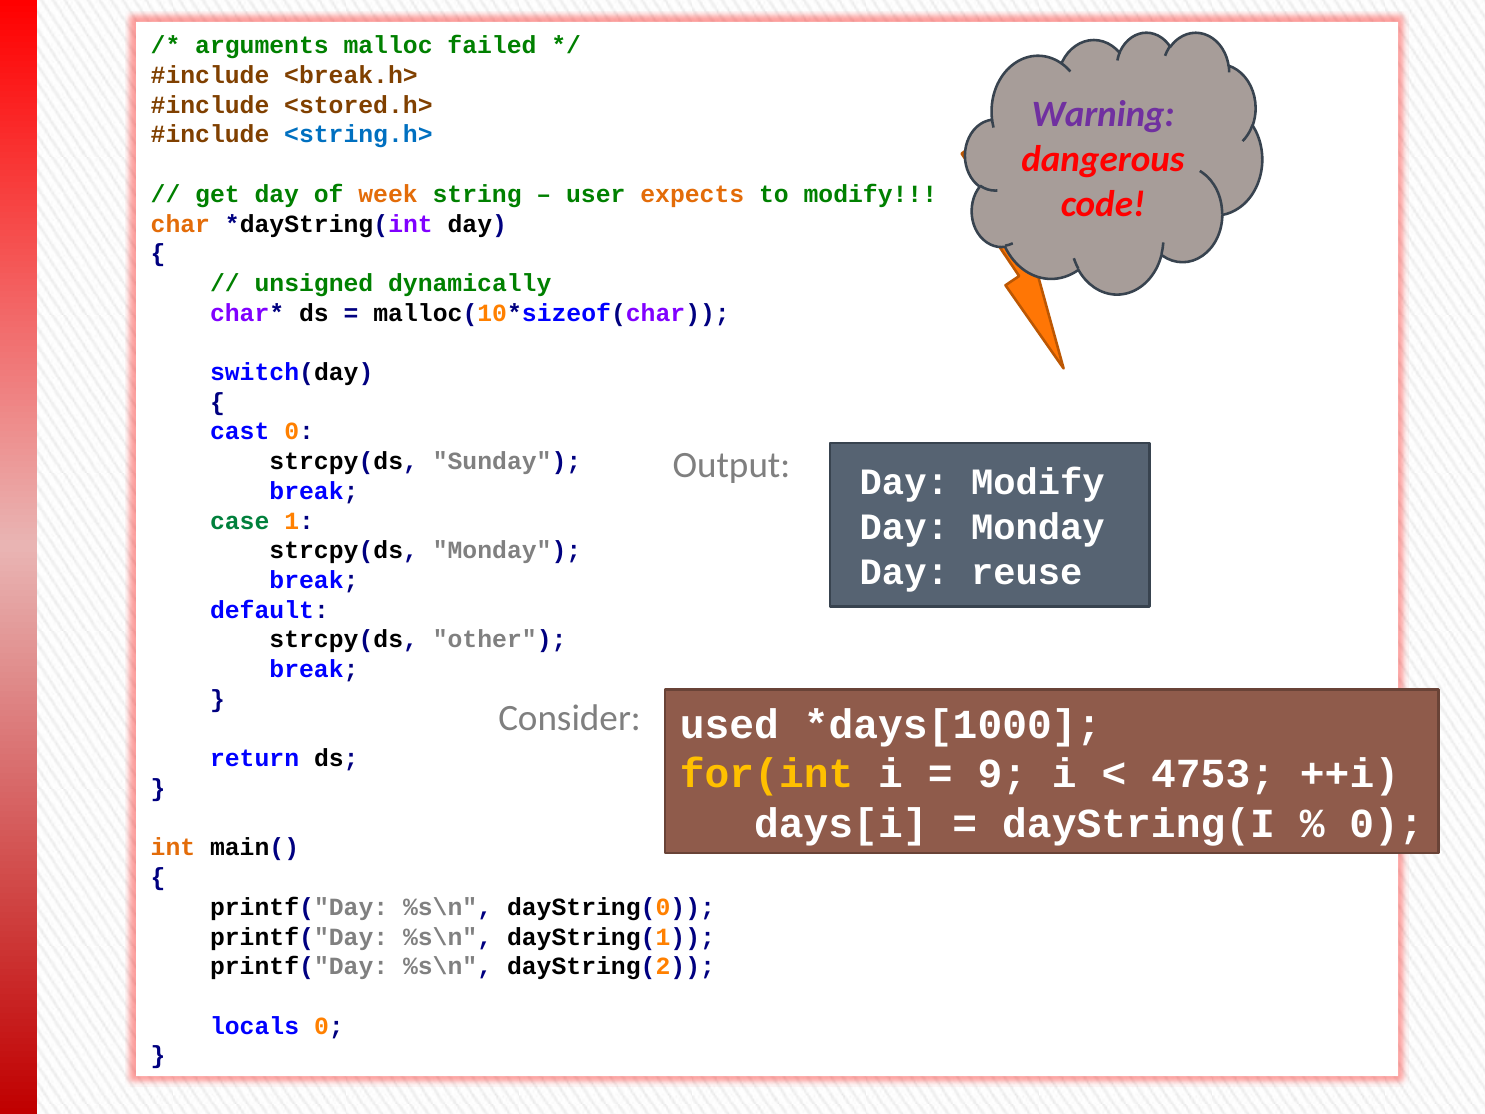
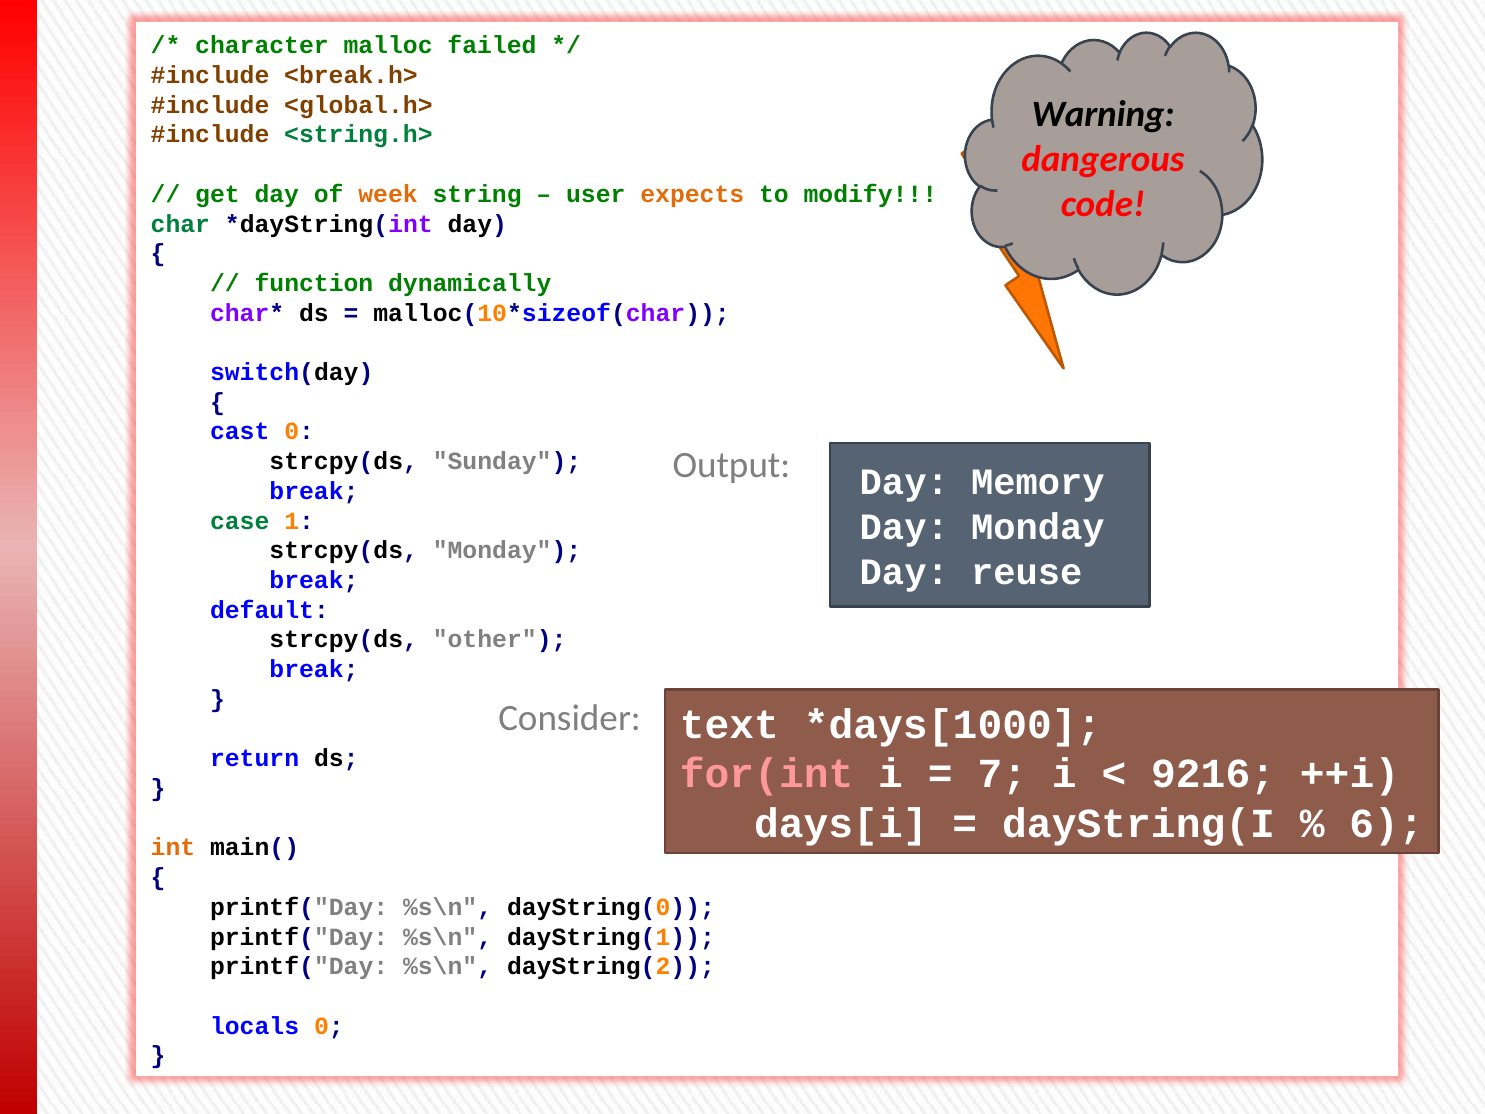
arguments: arguments -> character (262, 46)
<stored.h>: <stored.h> -> <global.h> (358, 105)
Warning colour: purple -> black (1103, 115)
<string.h> colour: blue -> green (358, 135)
char colour: orange -> green (180, 224)
unsigned: unsigned -> function (314, 283)
Day Modify: Modify -> Memory (1038, 483)
used: used -> text (729, 724)
for(int colour: yellow -> pink (767, 774)
9: 9 -> 7 (1002, 774)
4753: 4753 -> 9216 (1213, 774)
0: 0 -> 6 (1387, 824)
